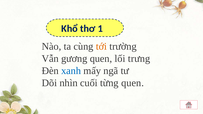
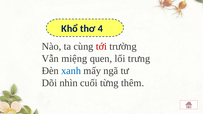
1: 1 -> 4 (100, 29)
tới colour: orange -> red (101, 46)
gương: gương -> miệng (74, 59)
từng quen: quen -> thêm (133, 83)
